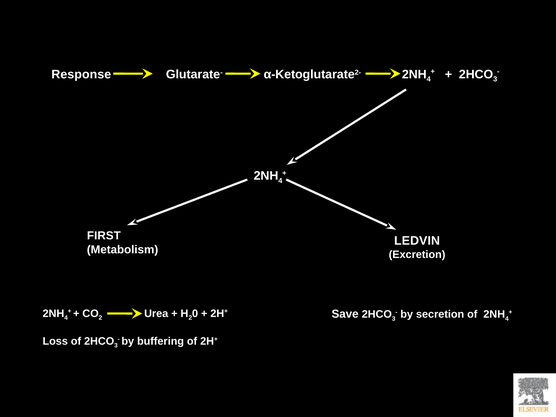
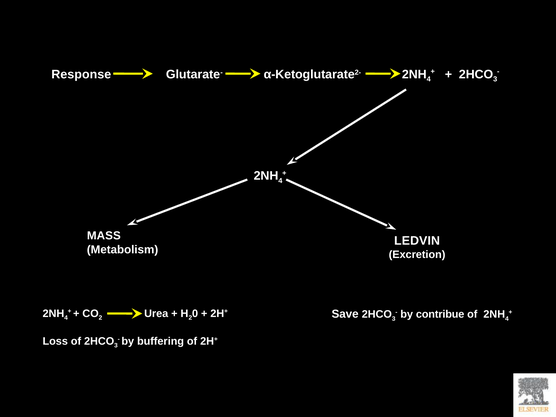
FIRST: FIRST -> MASS (104, 236)
secretion: secretion -> contribue (440, 314)
